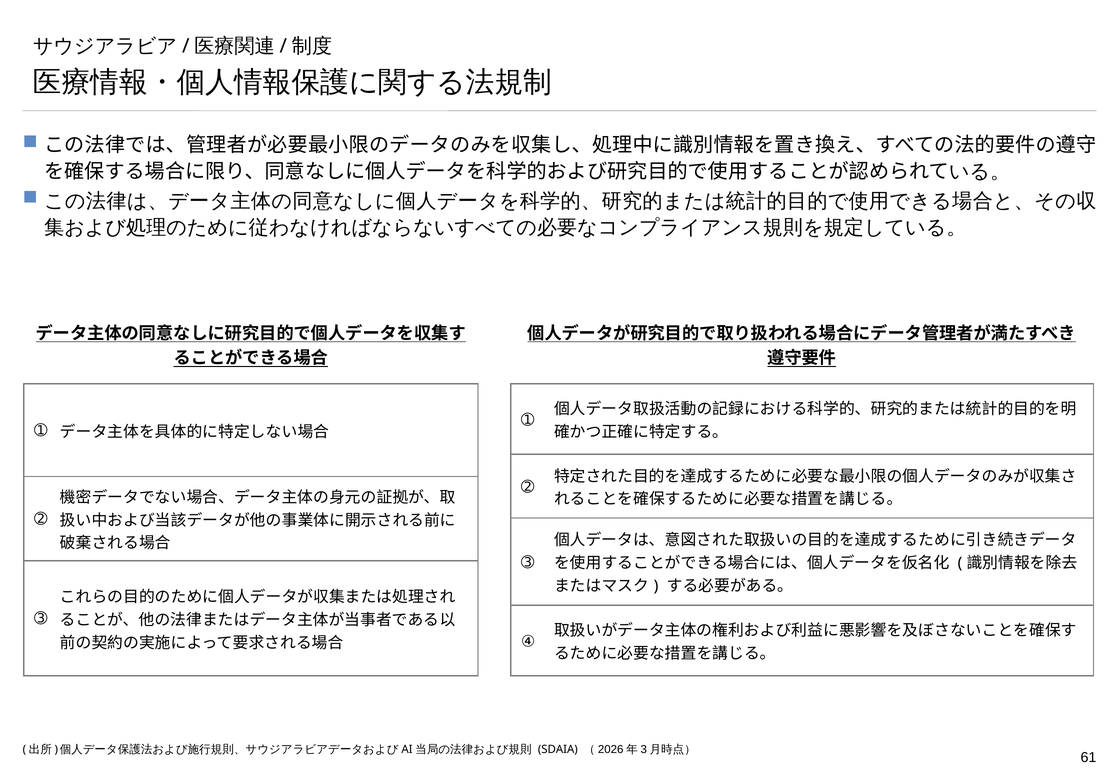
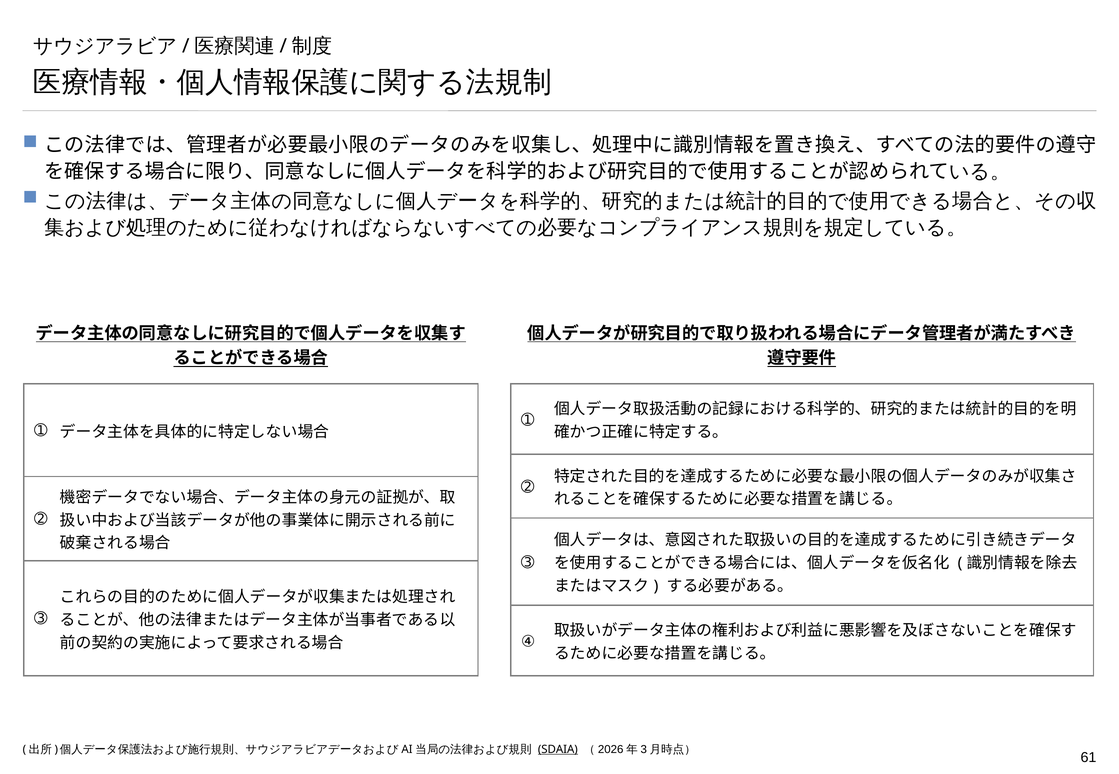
SDAIA underline: none -> present (558, 750)
